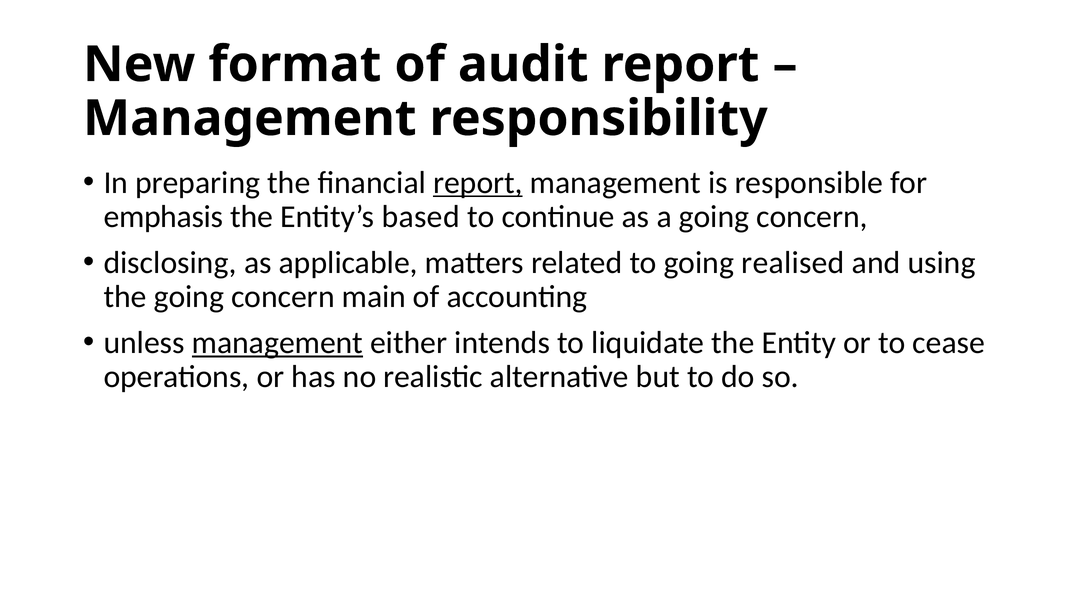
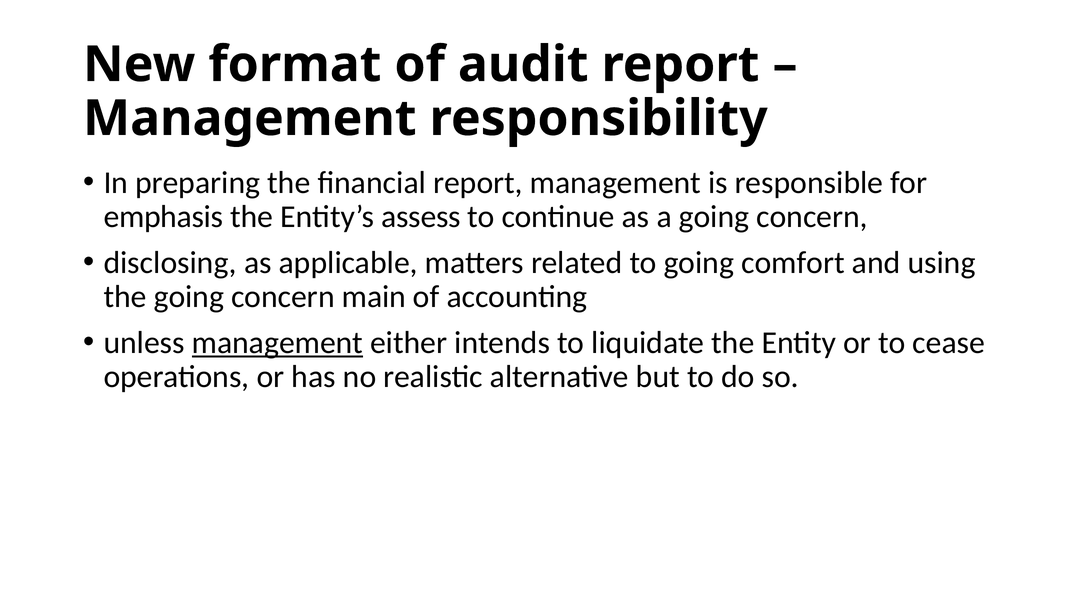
report underline: present -> none (478, 183)
based: based -> assess (421, 217)
realised: realised -> comfort (793, 263)
